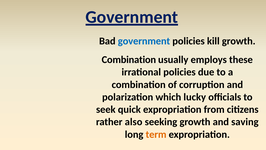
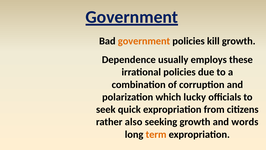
government colour: blue -> orange (144, 41)
Combination: Combination -> Dependence (129, 60)
saving: saving -> words (245, 122)
